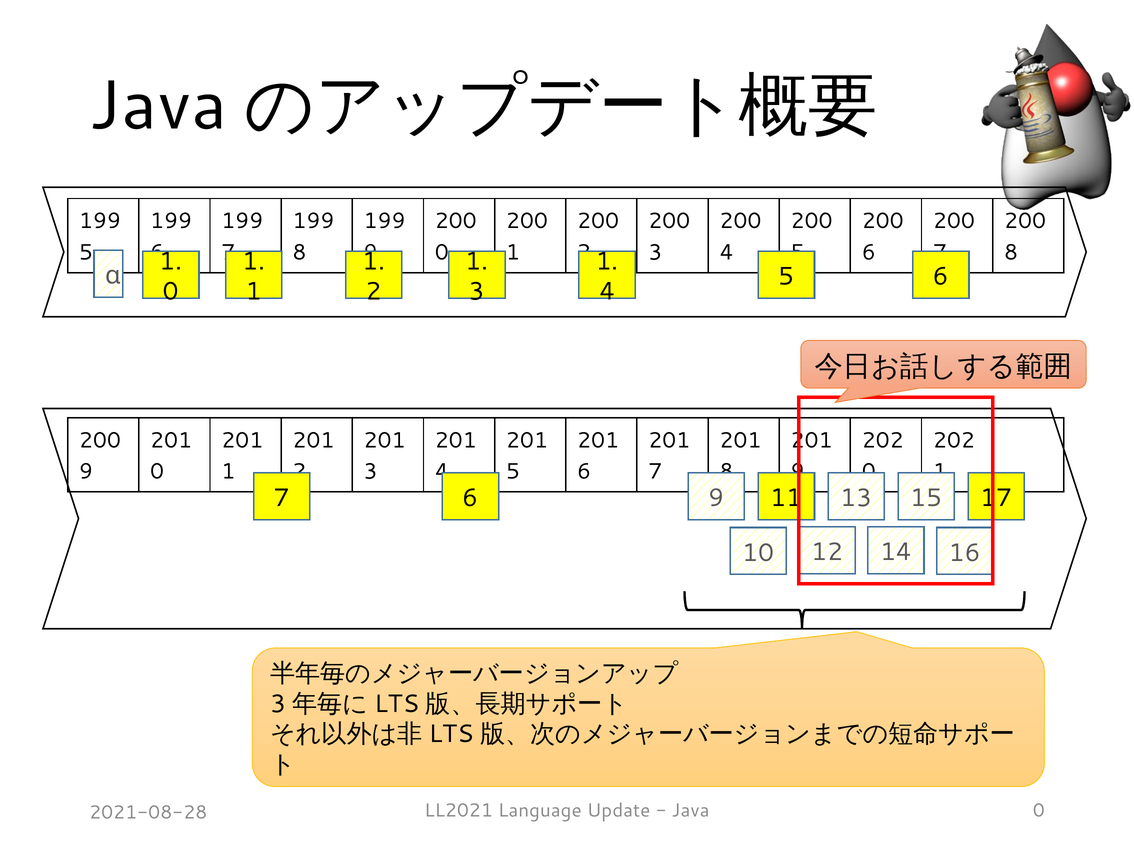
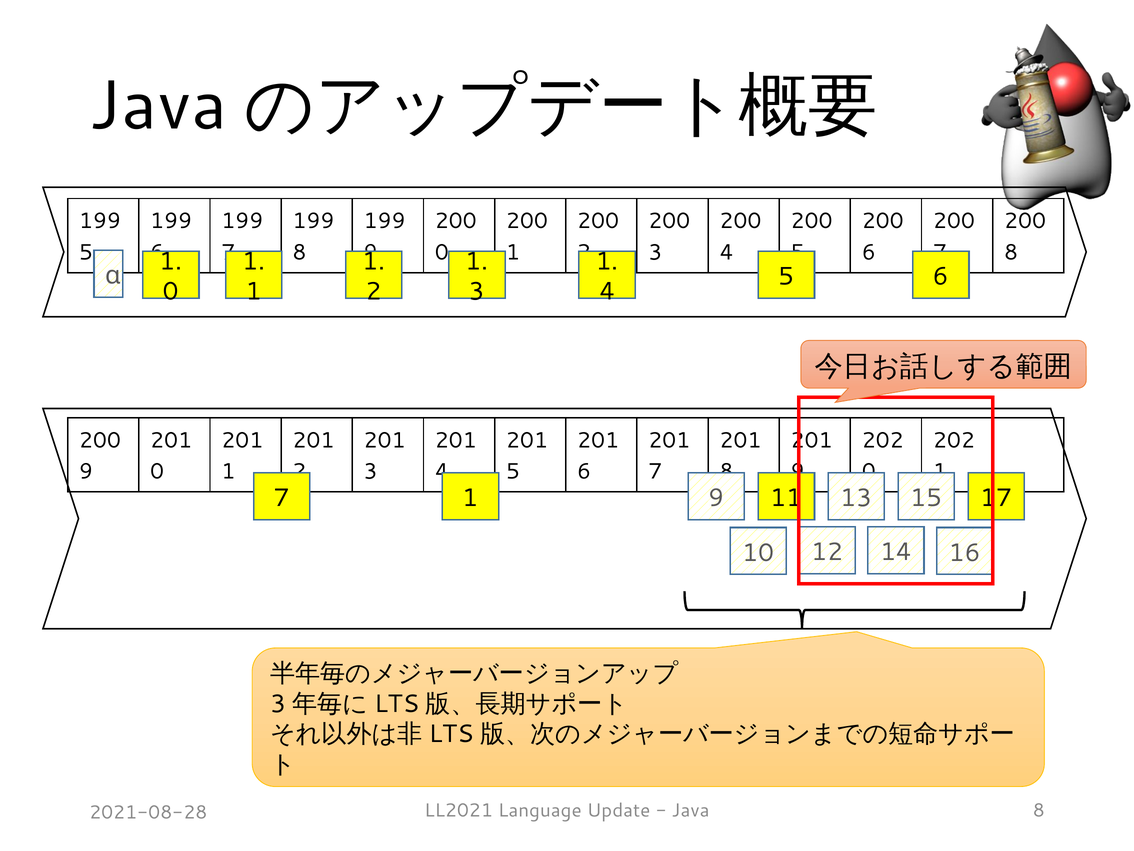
7 6: 6 -> 1 (470, 498)
Java 0: 0 -> 8 (1039, 810)
